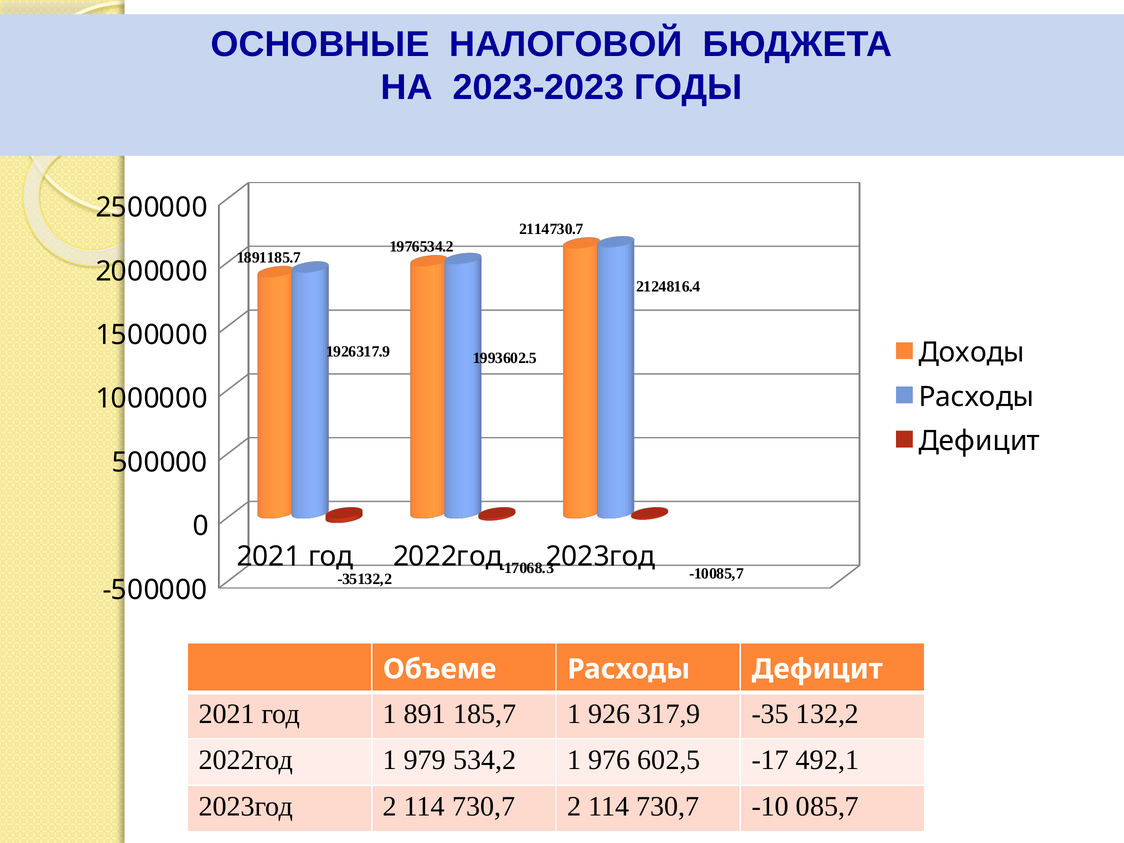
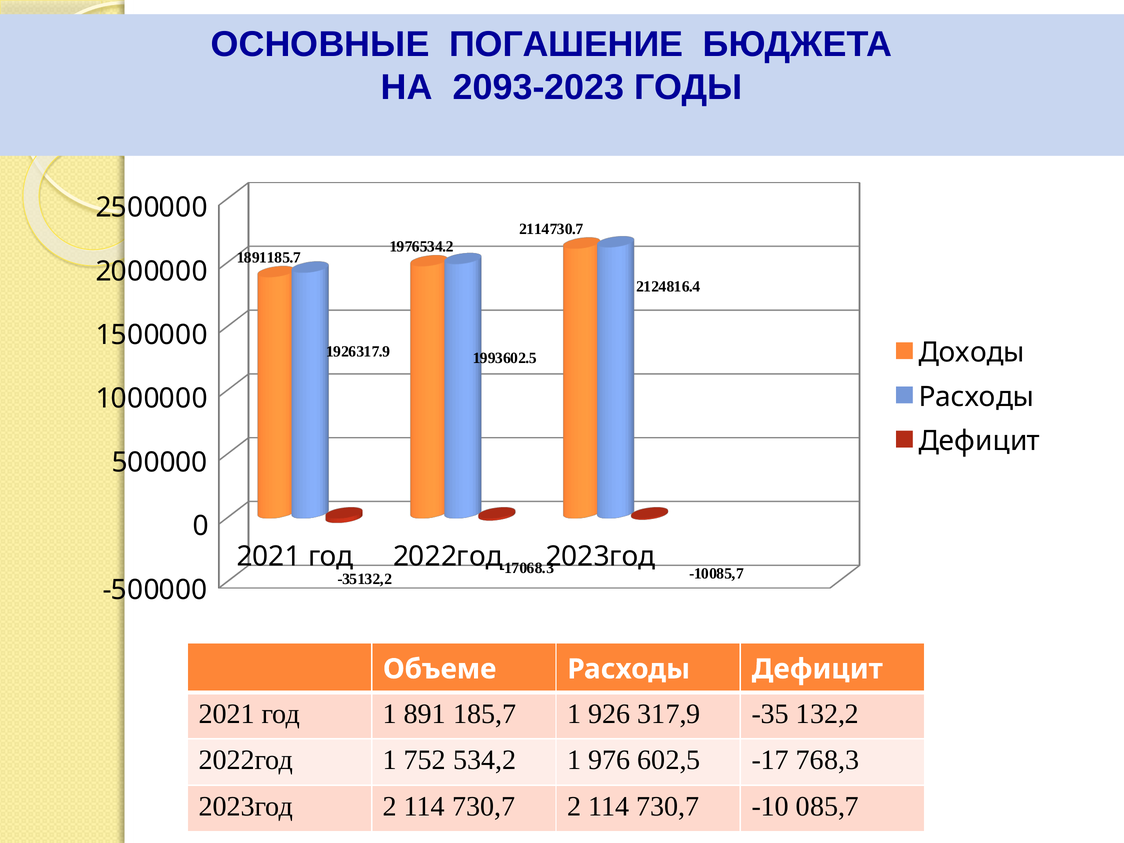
НАЛОГОВОЙ: НАЛОГОВОЙ -> ПОГАШЕНИЕ (566, 44)
2023-2023: 2023-2023 -> 2093-2023 (539, 88)
979: 979 -> 752 (425, 760)
492,1: 492,1 -> 768,3 (828, 760)
